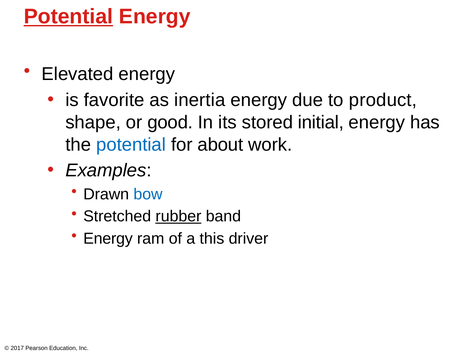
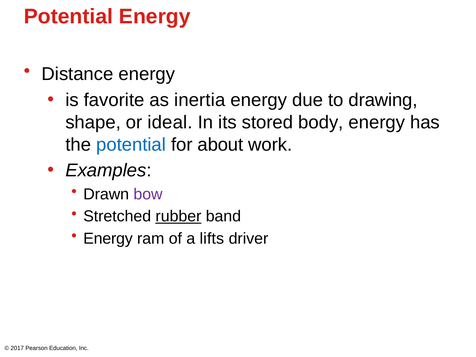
Potential underline: present -> none (68, 17)
Elevated: Elevated -> Distance (78, 74)
product: product -> drawing (383, 100)
good: good -> ideal (170, 122)
initial: initial -> body (321, 122)
bow colour: blue -> purple (148, 194)
this: this -> lifts (212, 239)
